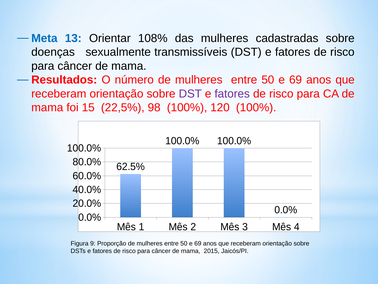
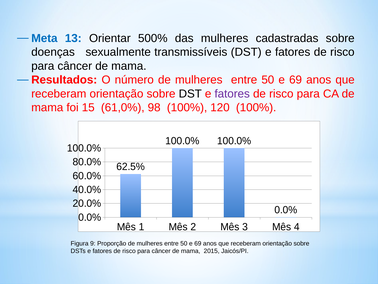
108%: 108% -> 500% (153, 38)
DST colour: purple -> black (190, 94)
22,5%: 22,5% -> 61,0% (123, 107)
